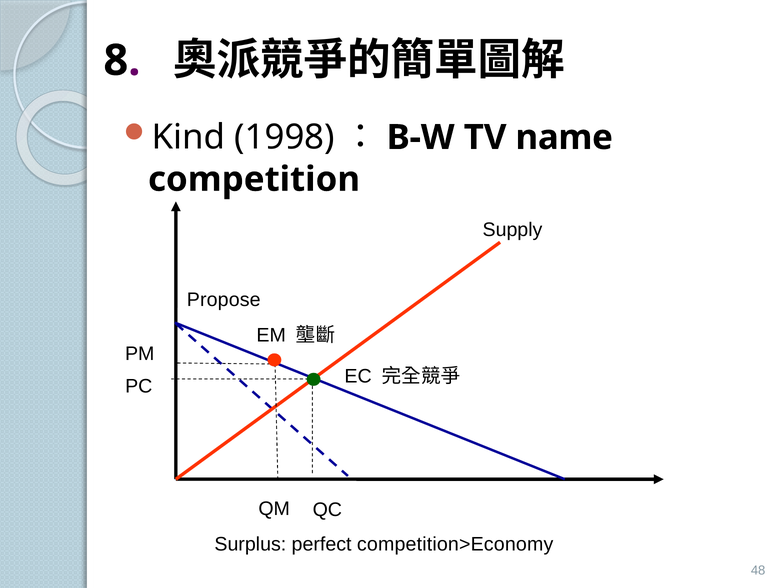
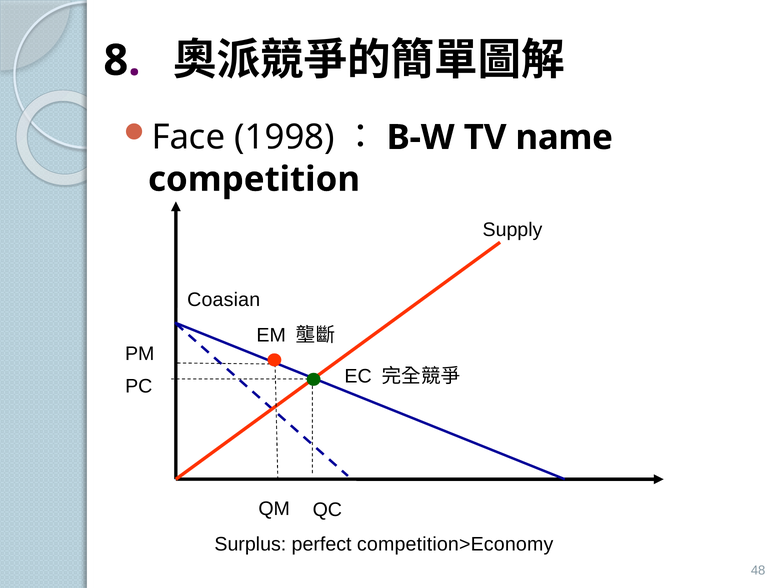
Kind: Kind -> Face (188, 137)
Propose: Propose -> Coasian (224, 300)
